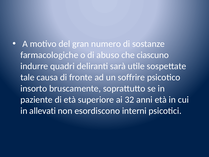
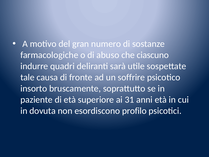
32: 32 -> 31 (129, 100)
allevati: allevati -> dovuta (43, 111)
interni: interni -> profilo (134, 111)
